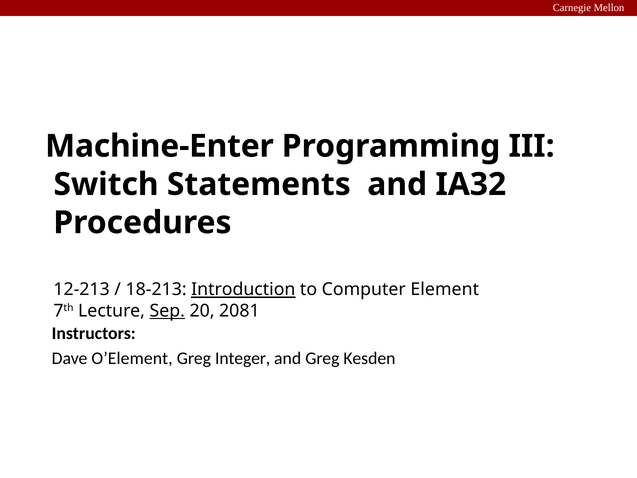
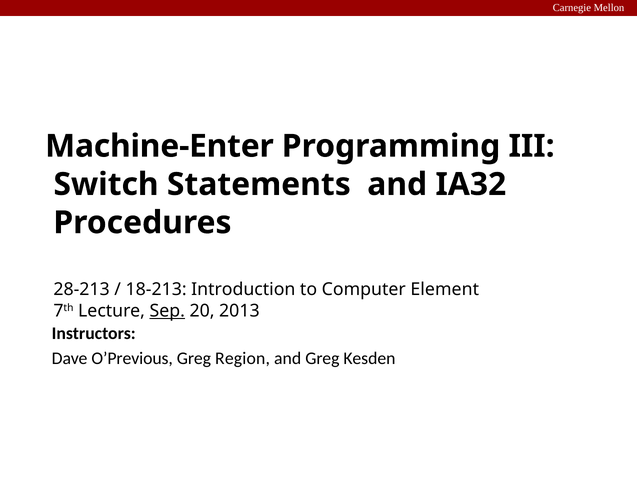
12-213: 12-213 -> 28-213 (82, 289)
Introduction underline: present -> none (243, 289)
2081: 2081 -> 2013 (239, 311)
O’Element: O’Element -> O’Previous (132, 358)
Integer: Integer -> Region (243, 358)
